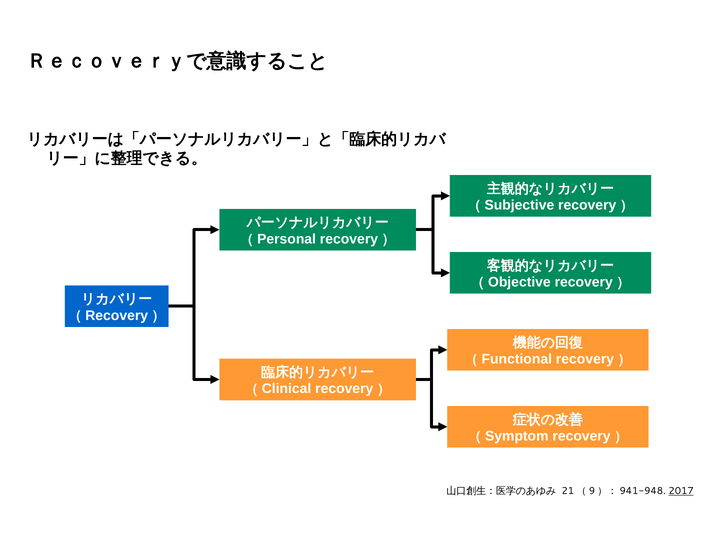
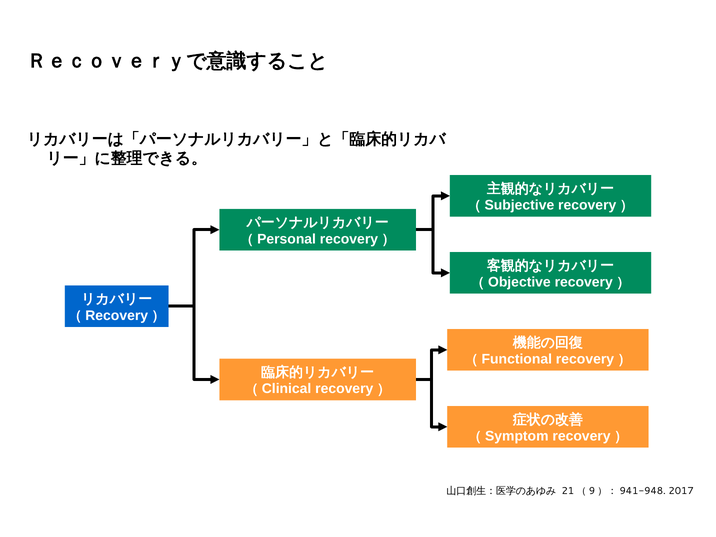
2017 underline: present -> none (681, 491)
